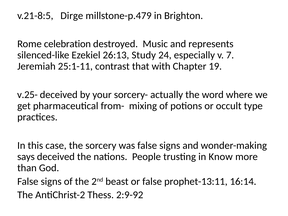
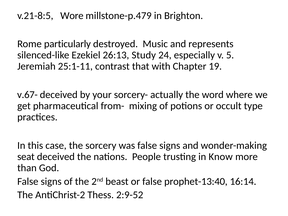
Dirge: Dirge -> Wore (72, 16)
celebration: celebration -> particularly (67, 44)
7: 7 -> 5 (230, 55)
v.25-: v.25- -> v.67- (27, 95)
says: says -> seat (26, 157)
prophet-13:11: prophet-13:11 -> prophet-13:40 (196, 181)
2:9-92: 2:9-92 -> 2:9-52 (130, 195)
